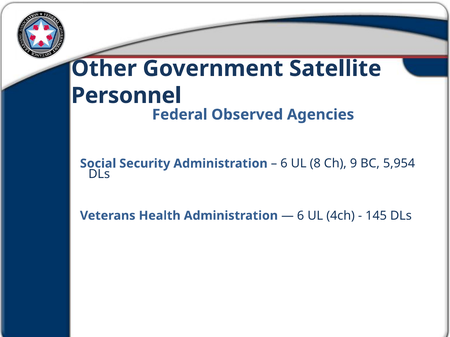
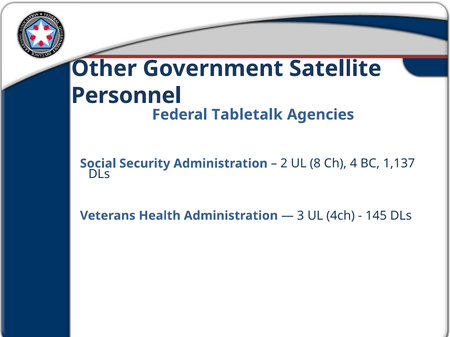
Observed: Observed -> Tabletalk (247, 115)
6: 6 -> 2 (284, 164)
9: 9 -> 4 (354, 164)
5,954: 5,954 -> 1,137 (399, 164)
6: 6 -> 3 (301, 216)
